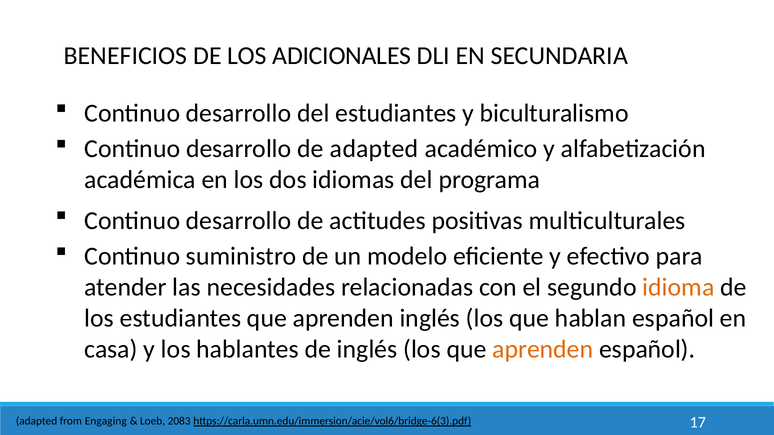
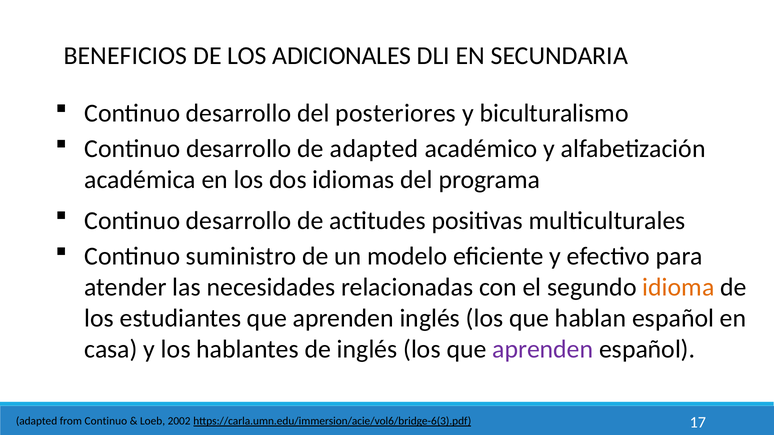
del estudiantes: estudiantes -> posteriores (396, 113)
aprenden colour: orange -> purple (543, 349)
from Engaging: Engaging -> Continuo (106, 421)
2083: 2083 -> 2002 (179, 421)
